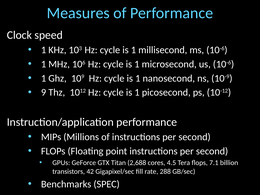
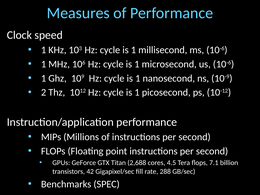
9: 9 -> 2 (44, 92)
